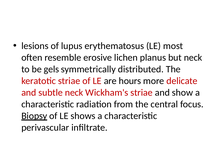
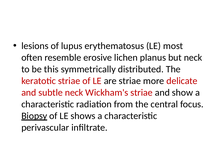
gels: gels -> this (51, 69)
are hours: hours -> striae (130, 81)
